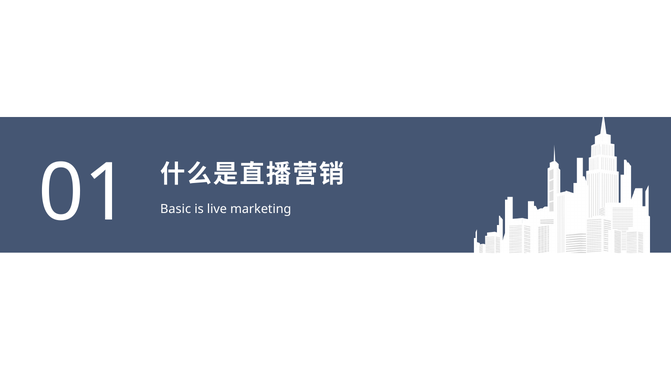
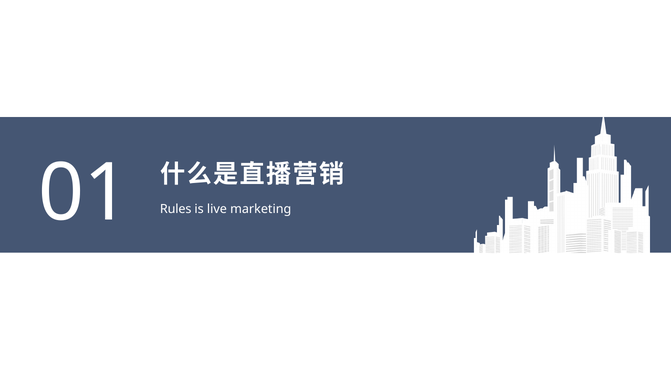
Basic: Basic -> Rules (176, 209)
